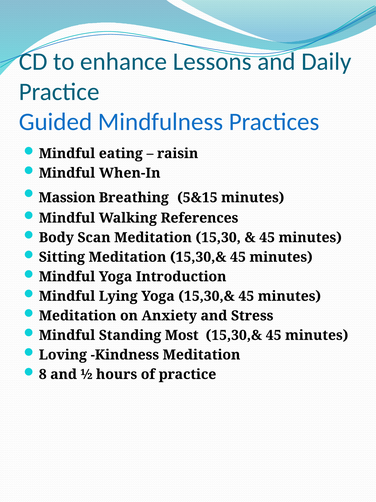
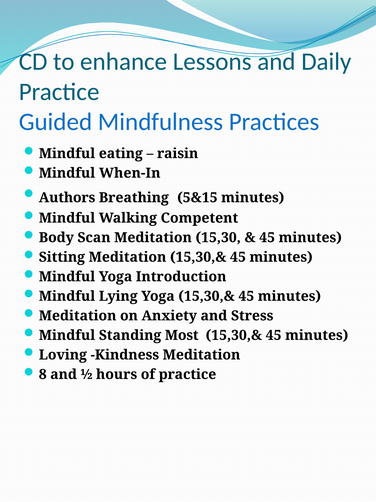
Massion: Massion -> Authors (67, 197)
References: References -> Competent (199, 218)
